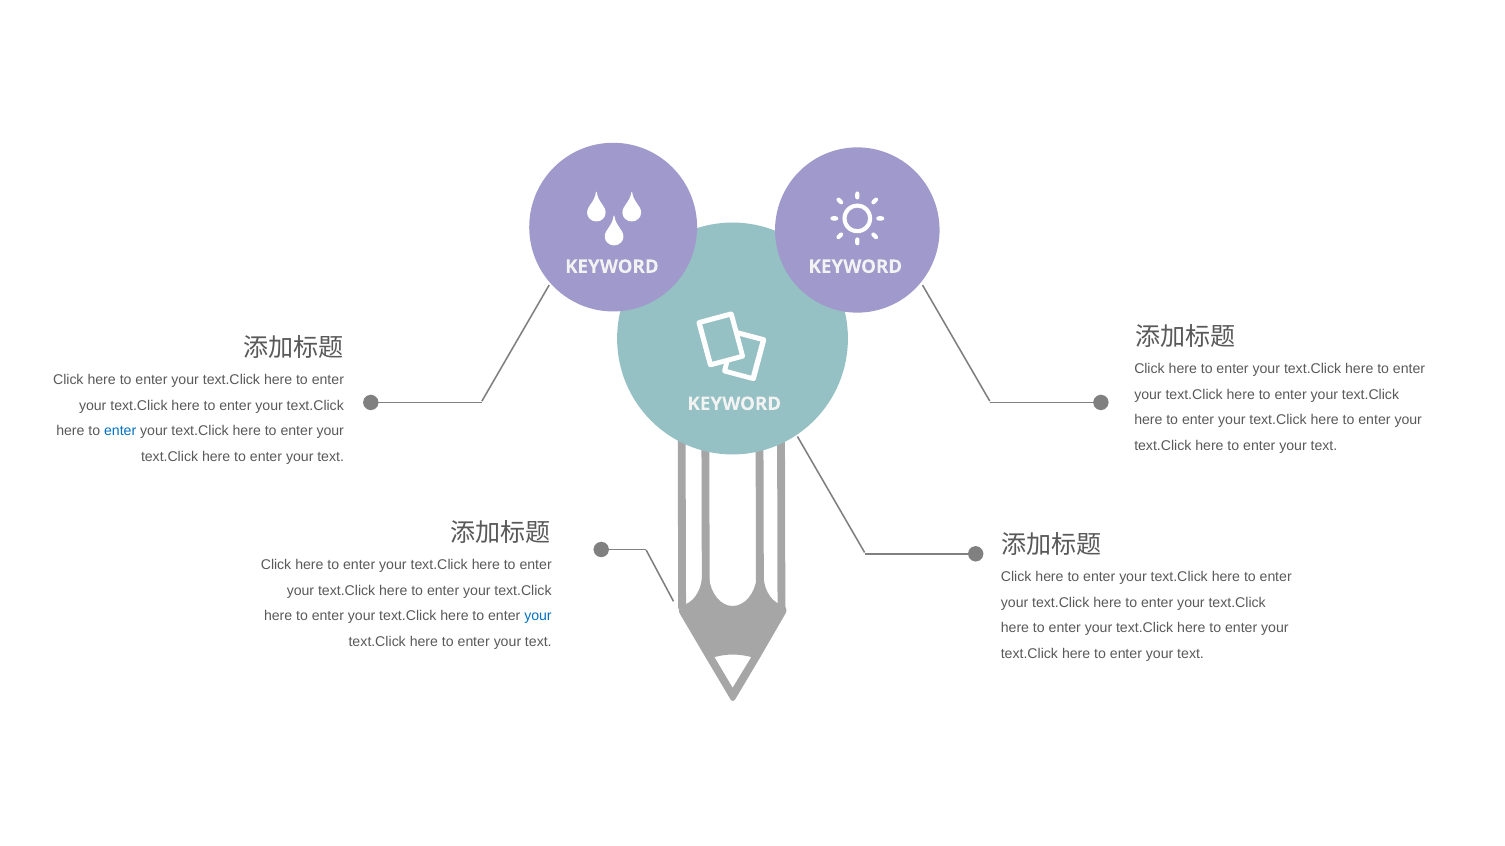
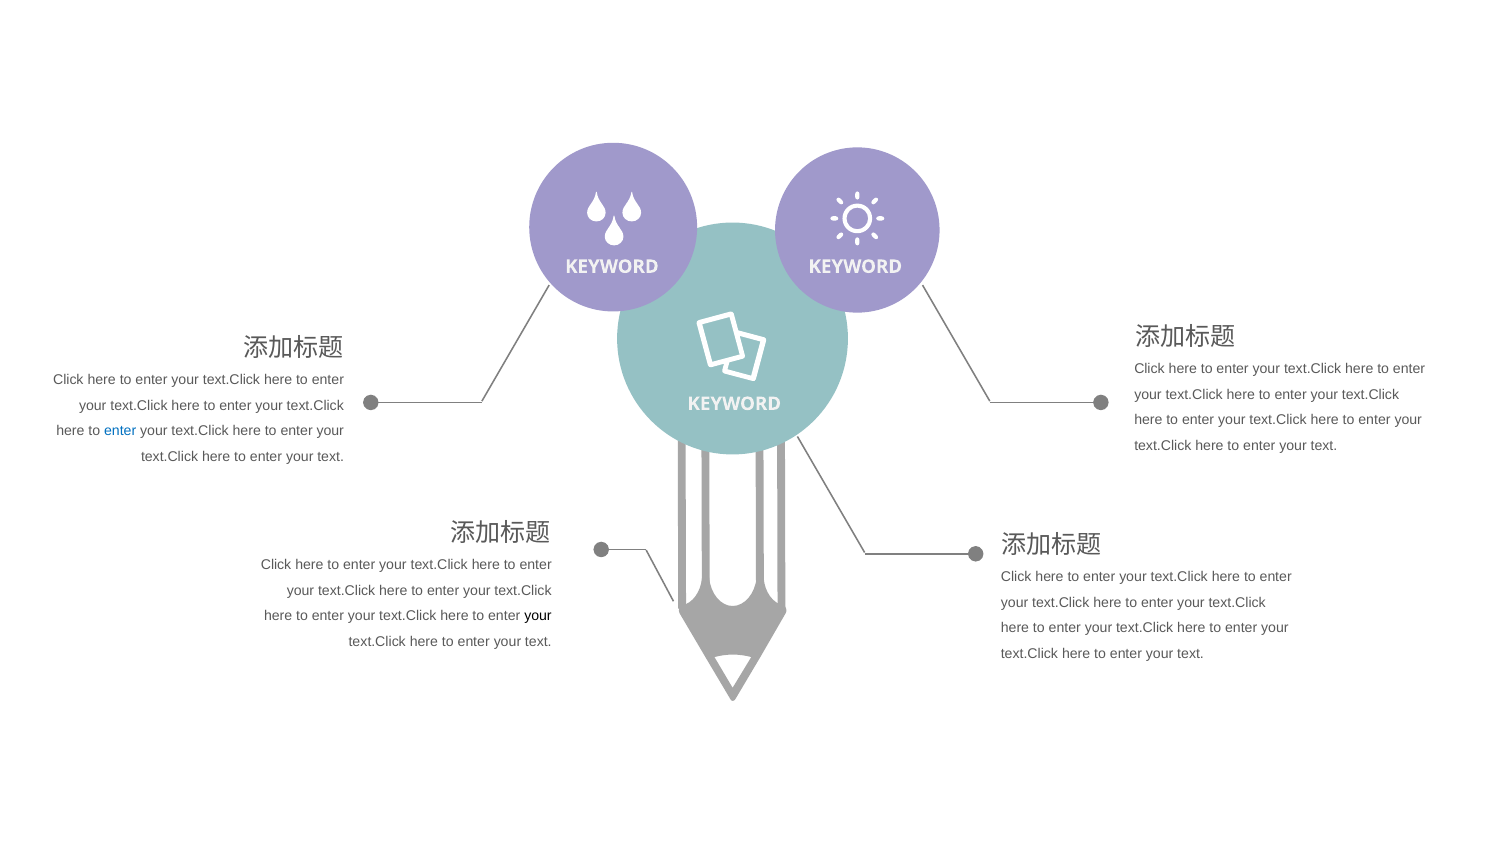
your colour: blue -> black (538, 617)
